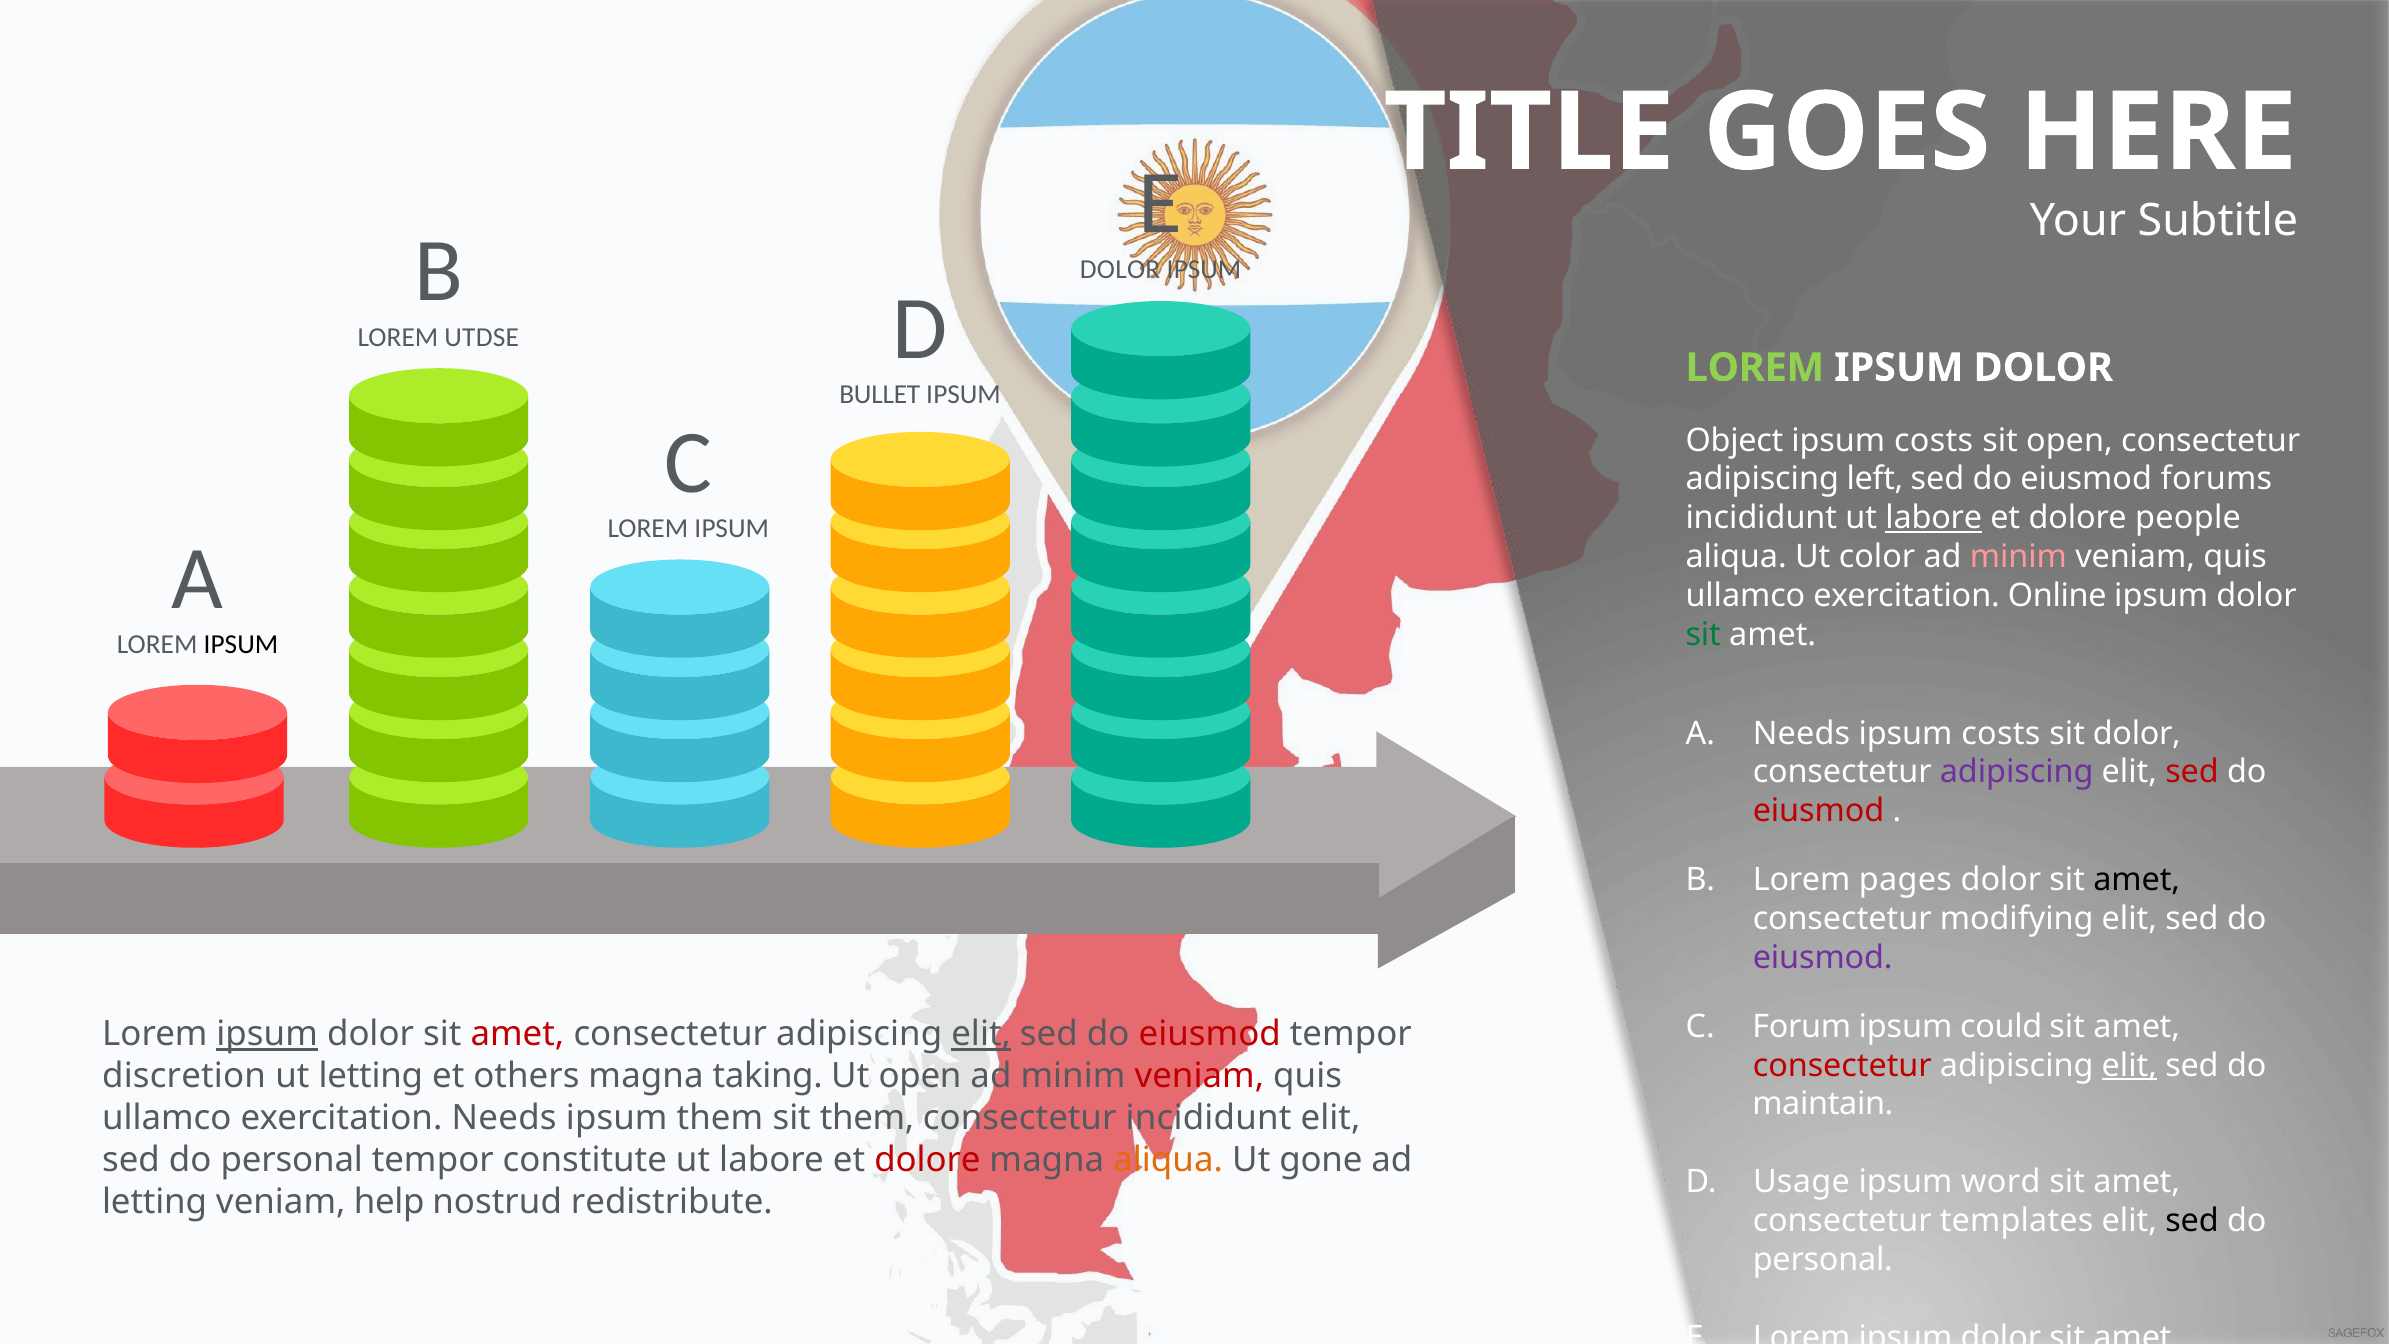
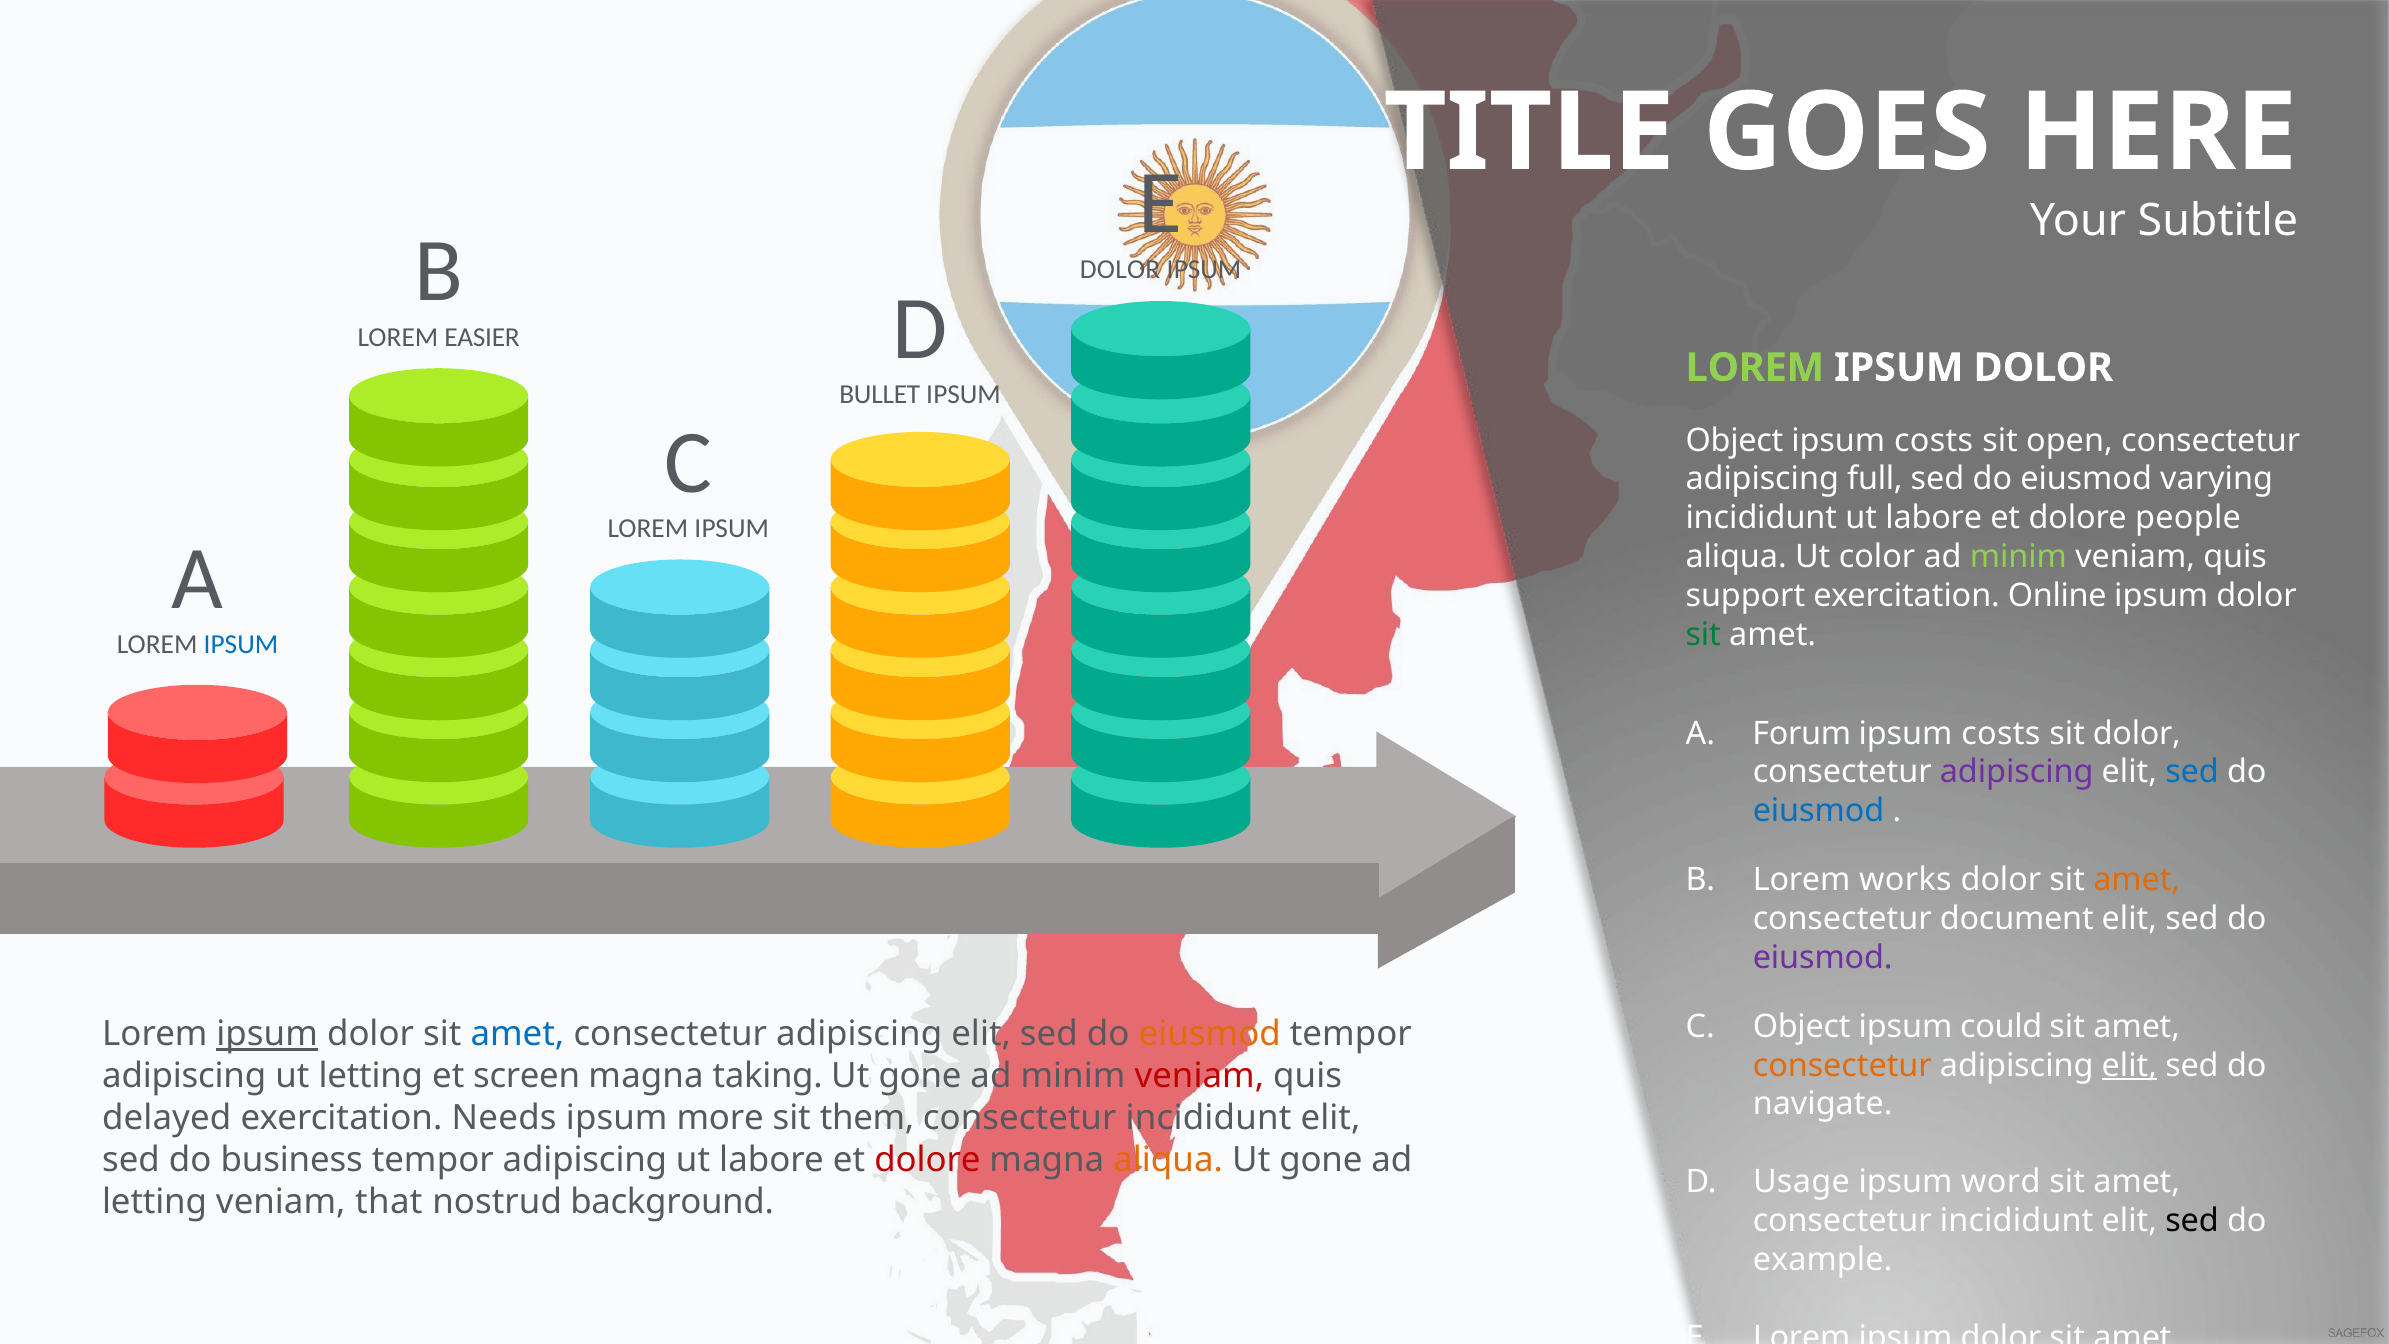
UTDSE: UTDSE -> EASIER (482, 337)
left: left -> full (1875, 479)
forums: forums -> varying (2217, 479)
labore underline: present -> none (1934, 518)
minim colour: pink -> light green (2018, 557)
ullamco: ullamco -> support (1745, 596)
IPSUM colour: black -> blue (241, 645)
A Needs: Needs -> Forum (1802, 733)
sed colour: red -> blue (2192, 772)
eiusmod colour: red -> blue (1818, 811)
pages: pages -> works (1905, 880)
amet colour: black -> orange (2137, 880)
modifying: modifying -> document (2017, 919)
C Forum: Forum -> Object (1802, 1026)
amet colour: red -> blue (517, 1034)
elit underline: present -> none (981, 1034)
eiusmod colour: red -> orange (1210, 1034)
consectetur colour: red -> orange (1842, 1065)
discretion: discretion -> adipiscing (184, 1076)
others: others -> screen (527, 1076)
open: open -> gone (920, 1076)
maintain: maintain -> navigate (1823, 1104)
ullamco: ullamco -> delayed (167, 1118)
ipsum them: them -> more (720, 1118)
personal: personal -> business (292, 1160)
constitute: constitute -> adipiscing (585, 1160)
help: help -> that (389, 1202)
redistribute: redistribute -> background (672, 1202)
templates: templates -> incididunt (2017, 1221)
personal: personal -> example (1823, 1260)
